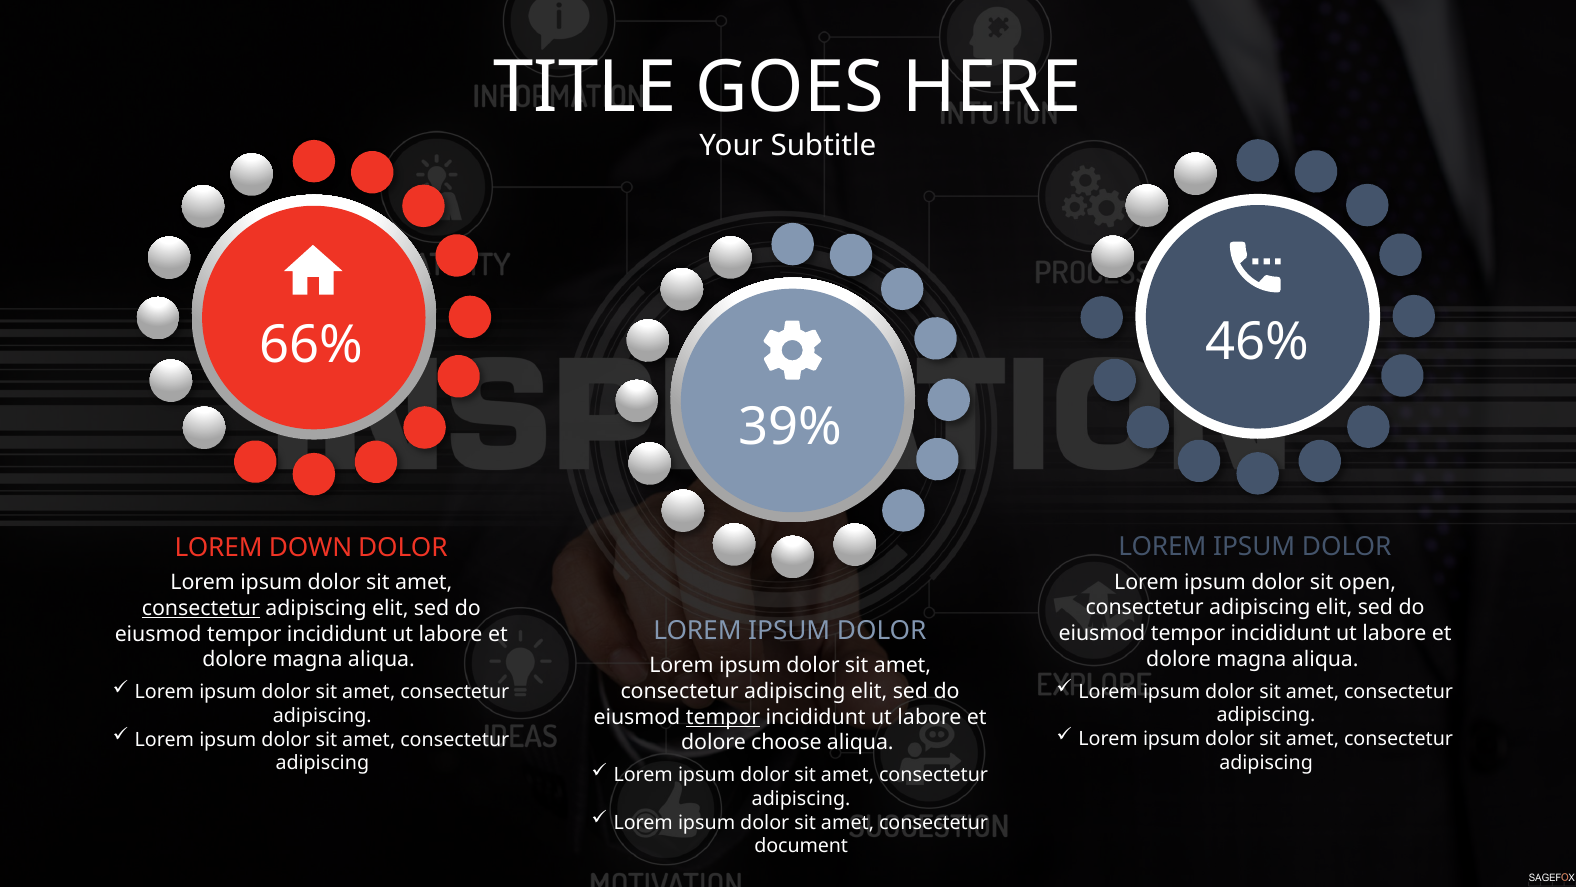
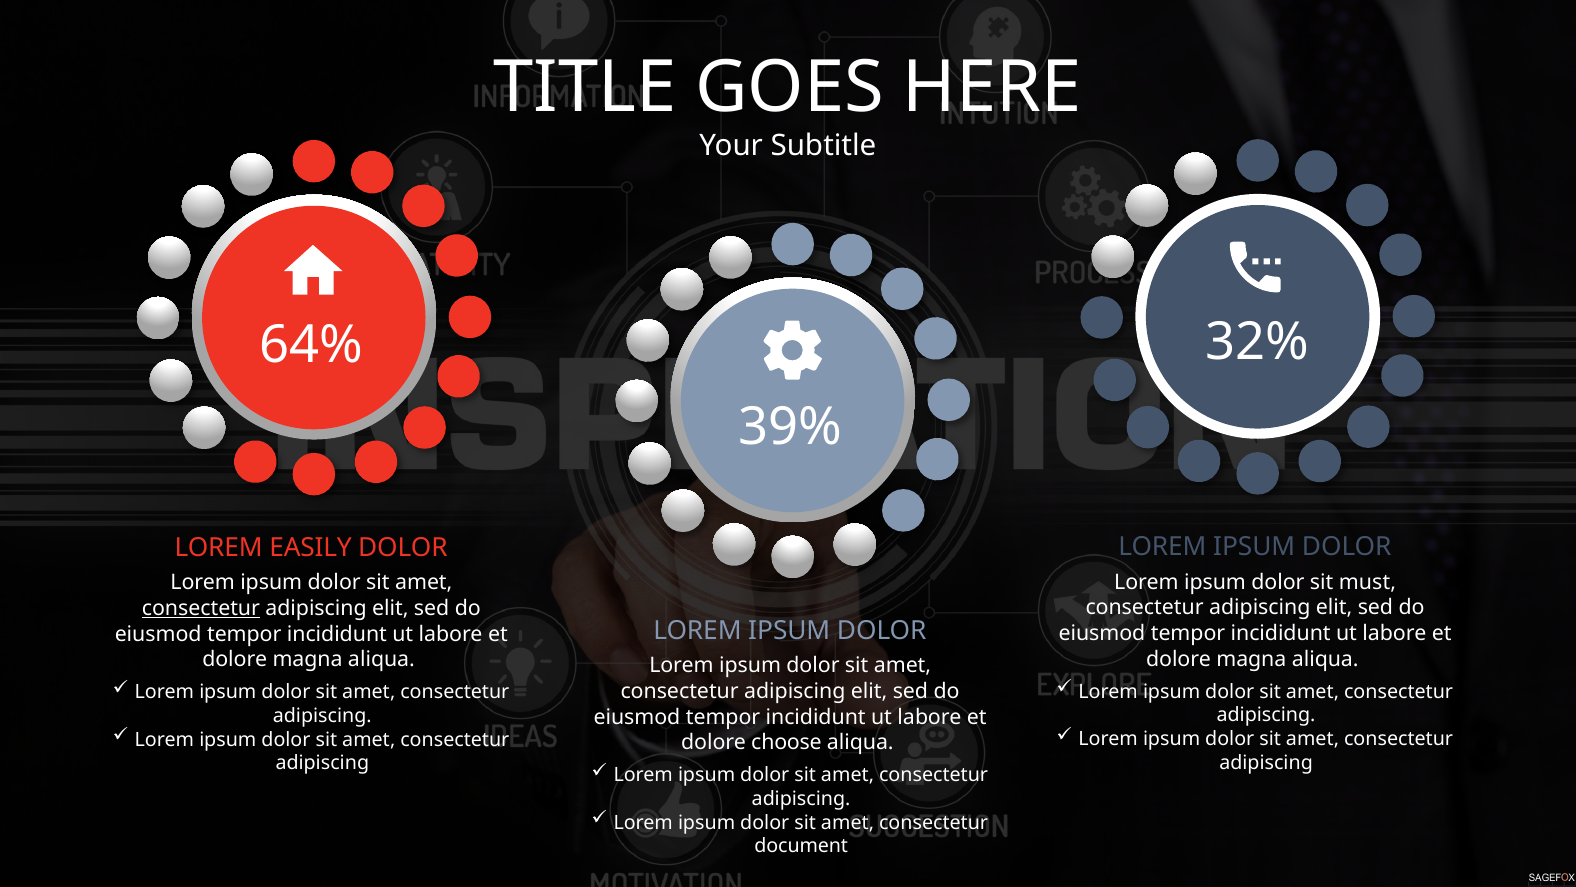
46%: 46% -> 32% (1257, 342)
66%: 66% -> 64% (311, 345)
DOWN: DOWN -> EASILY (311, 547)
open: open -> must (1367, 582)
tempor underline: present -> none (723, 717)
